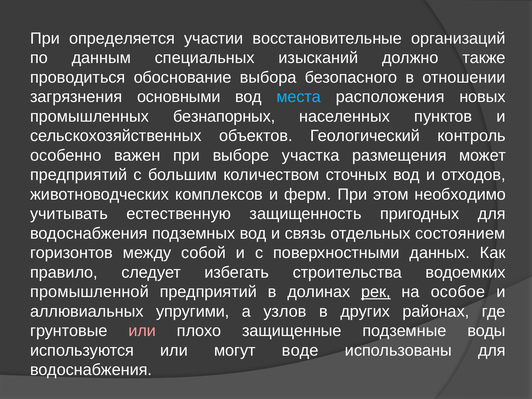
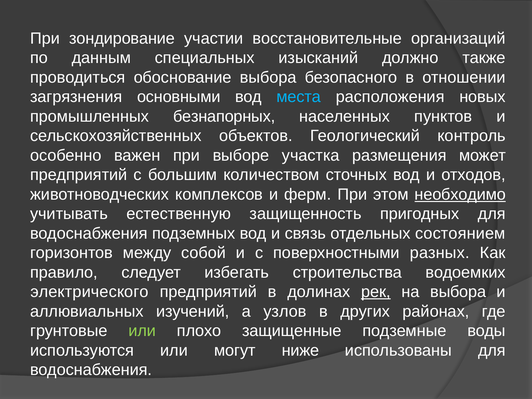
определяется: определяется -> зондирование (122, 38)
необходимо underline: none -> present (460, 194)
данных: данных -> разных (440, 253)
промышленной: промышленной -> электрического (89, 292)
на особое: особое -> выбора (458, 292)
упругими: упругими -> изучений (193, 311)
или colour: pink -> light green (142, 331)
воде: воде -> ниже (300, 350)
